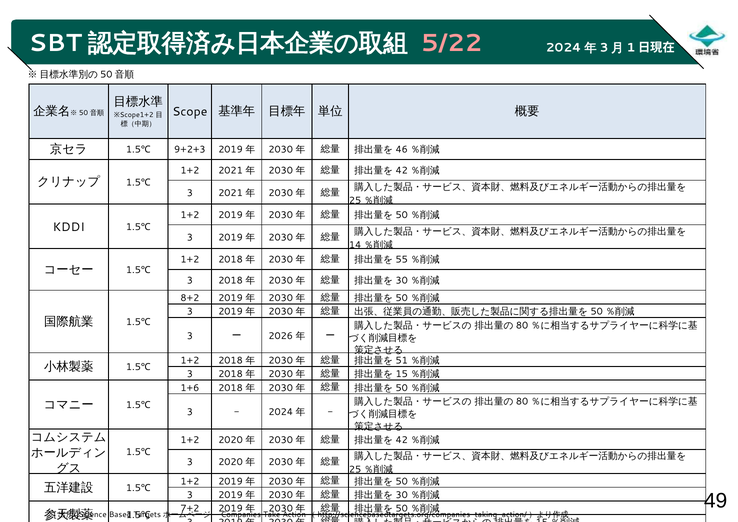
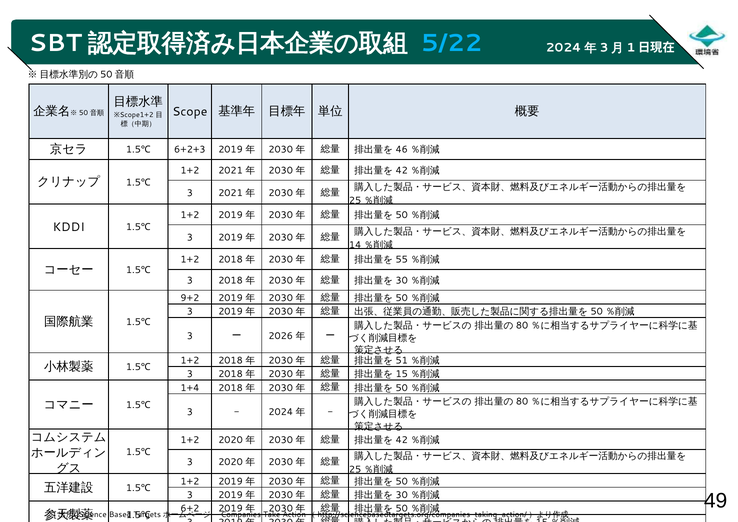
5/22 colour: pink -> light blue (452, 43)
9+2+3: 9+2+3 -> 6+2+3 (190, 150)
8+2: 8+2 -> 9+2 (190, 298)
1+6: 1+6 -> 1+4 (190, 388)
7+2: 7+2 -> 6+2 (190, 509)
